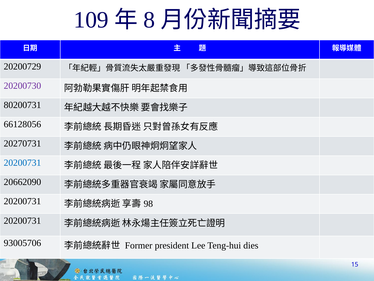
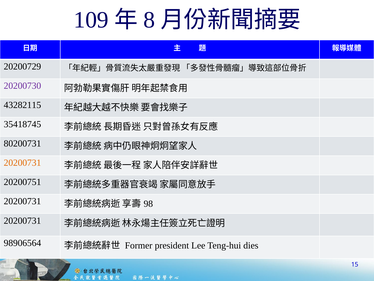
80200731: 80200731 -> 43282115 (22, 105)
66128056: 66128056 -> 35418745 (22, 124)
20270731: 20270731 -> 80200731 (22, 143)
20200731 colour: blue -> orange (22, 163)
20662090: 20662090 -> 20200751 (22, 182)
93005706: 93005706 -> 98906564 (22, 243)
